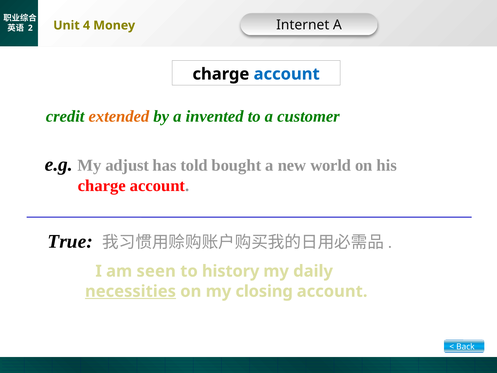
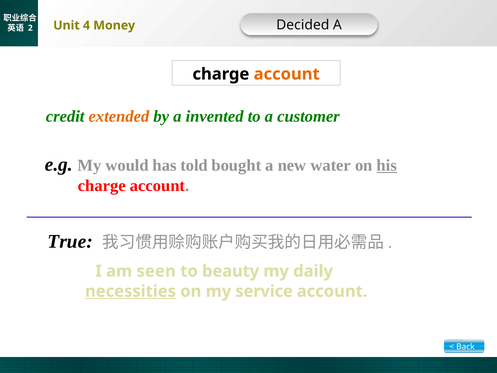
Internet: Internet -> Decided (303, 25)
account colour: blue -> orange (287, 74)
adjust: adjust -> would (127, 165)
world: world -> water (331, 165)
his underline: none -> present (387, 165)
history: history -> beauty (231, 271)
closing: closing -> service (264, 291)
